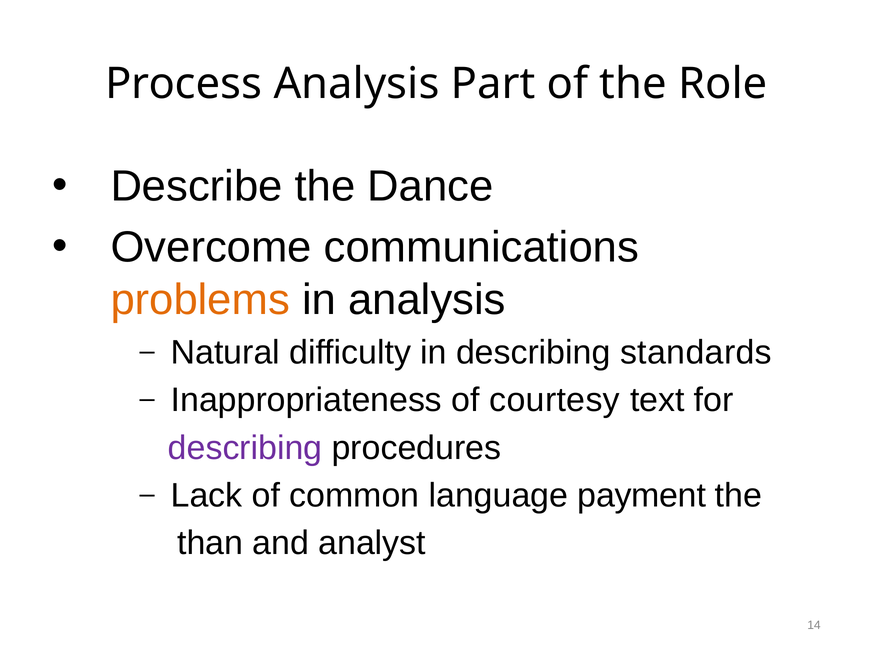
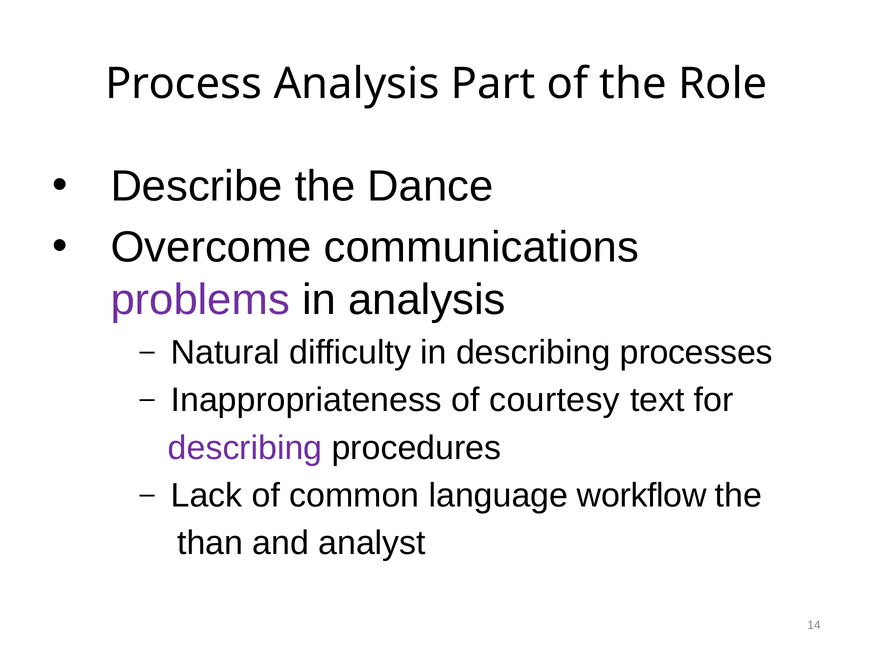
problems colour: orange -> purple (200, 300)
standards: standards -> processes (696, 353)
payment: payment -> workflow (642, 495)
